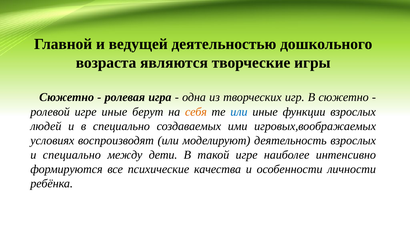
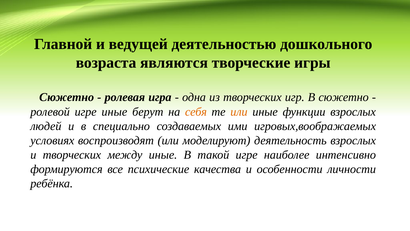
или colour: blue -> orange (239, 112)
и специально: специально -> творческих (72, 155)
между дети: дети -> иные (163, 155)
